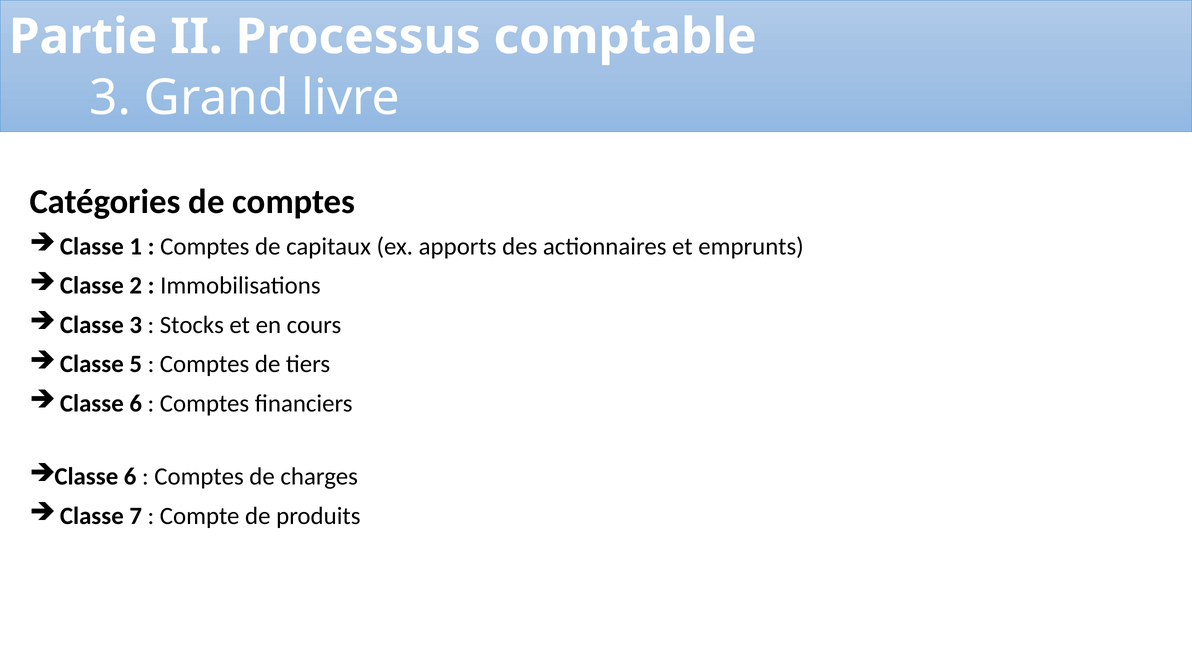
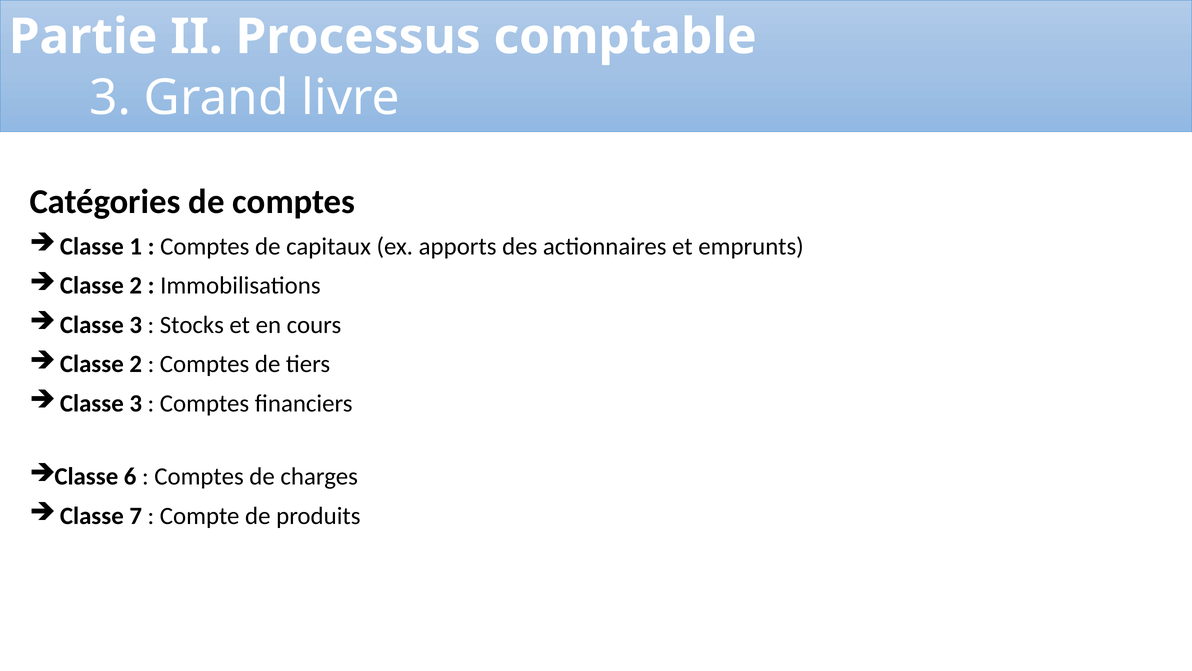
5: 5 -> 2 (136, 364)
6: 6 -> 3 (136, 403)
